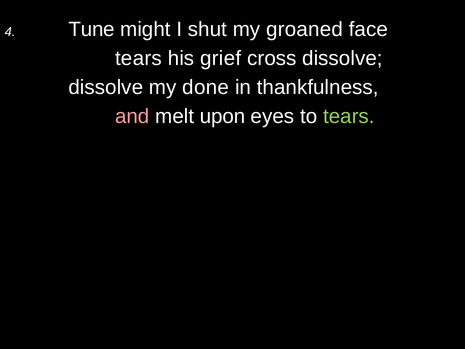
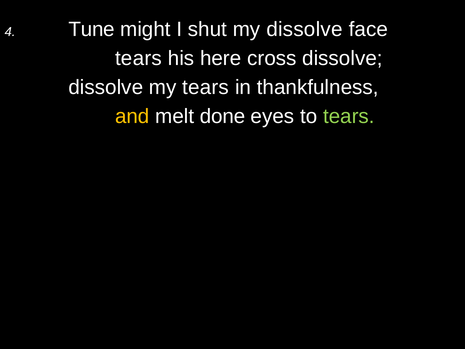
my groaned: groaned -> dissolve (304, 29)
grief: grief -> here (221, 58)
my done: done -> tears (206, 87)
and colour: pink -> yellow (132, 116)
upon: upon -> done (223, 116)
